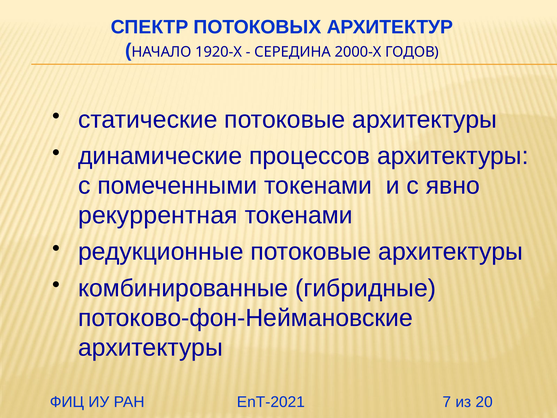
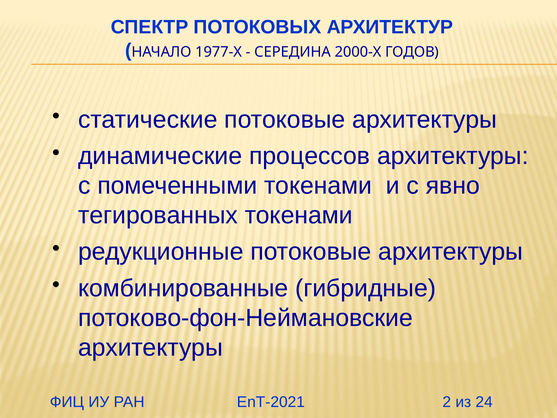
1920-Х: 1920-Х -> 1977-Х (219, 52)
рекуррентная: рекуррентная -> тегированных (158, 215)
7: 7 -> 2 (447, 402)
20: 20 -> 24 (484, 402)
